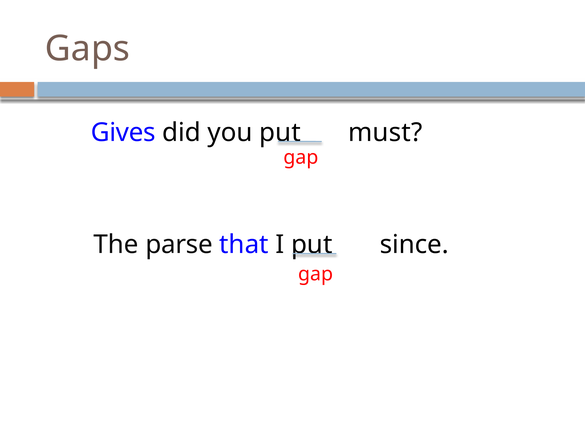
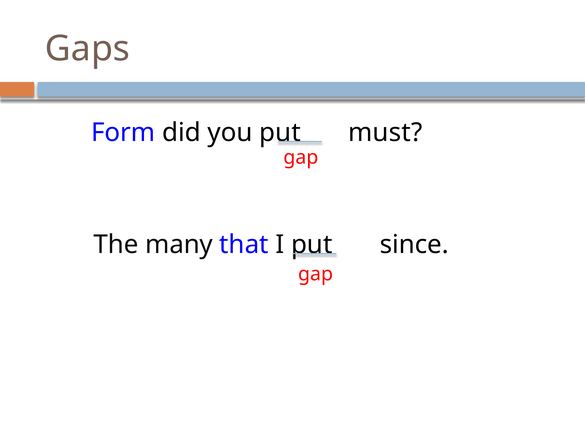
Gives: Gives -> Form (123, 132)
parse: parse -> many (179, 245)
